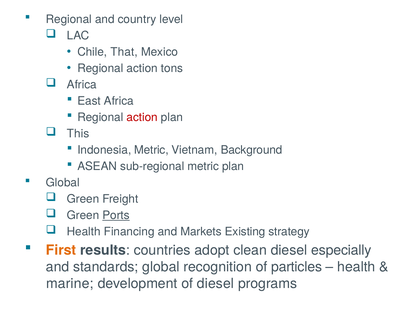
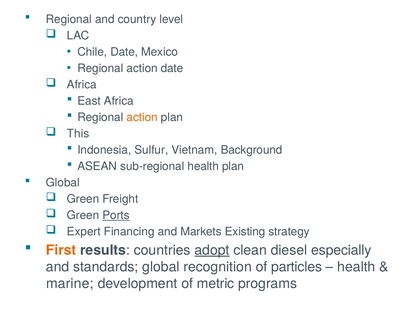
Chile That: That -> Date (124, 52)
action tons: tons -> date (172, 68)
action colour: red -> orange (142, 117)
Indonesia Metric: Metric -> Sulfur (151, 150)
sub-regional metric: metric -> health (203, 166)
Health: Health -> Expert (84, 232)
adopt underline: none -> present (212, 250)
of diesel: diesel -> metric (216, 284)
